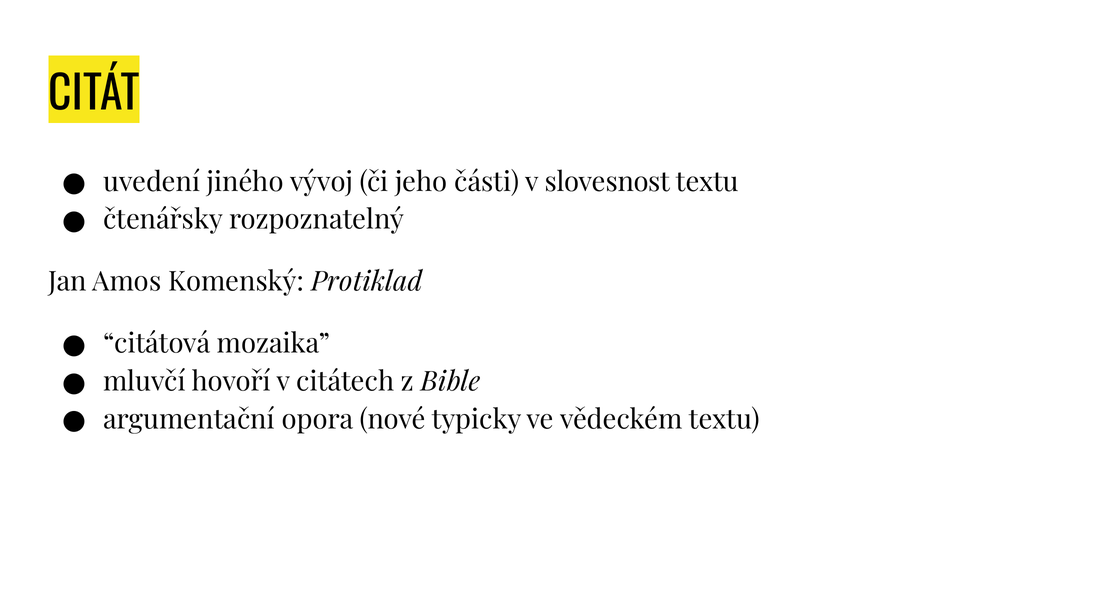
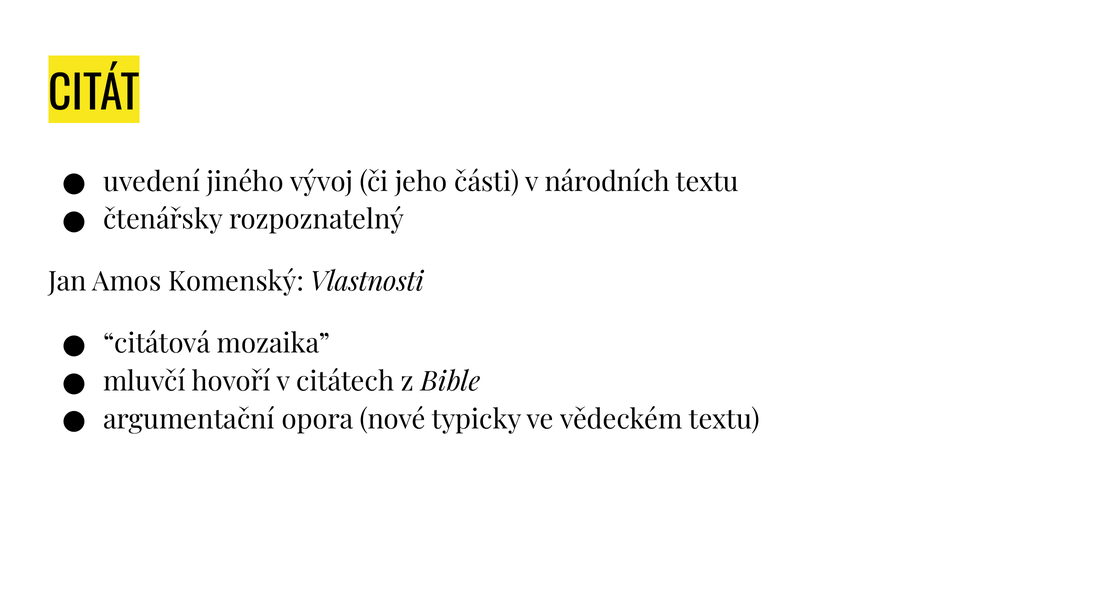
slovesnost: slovesnost -> národních (607, 182)
Protiklad: Protiklad -> Vlastnosti (367, 282)
